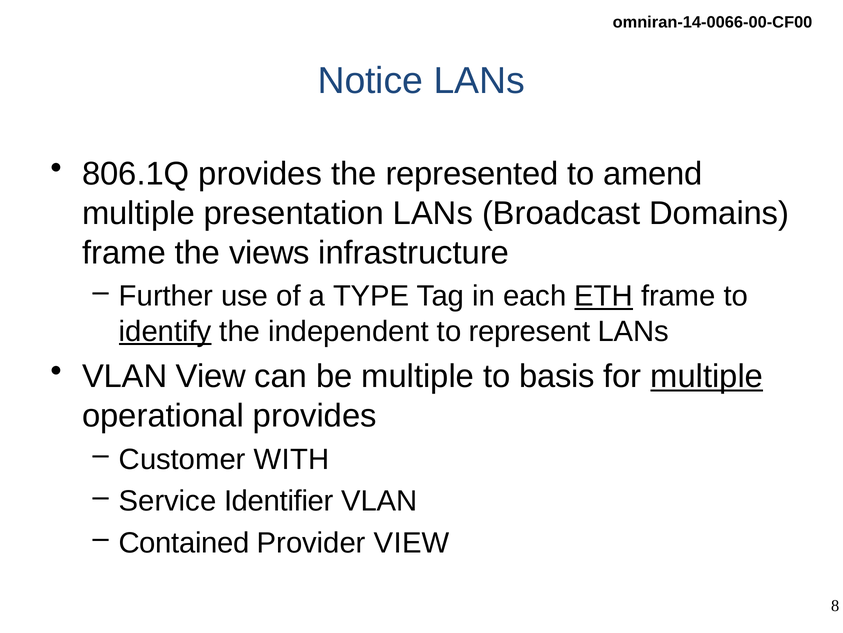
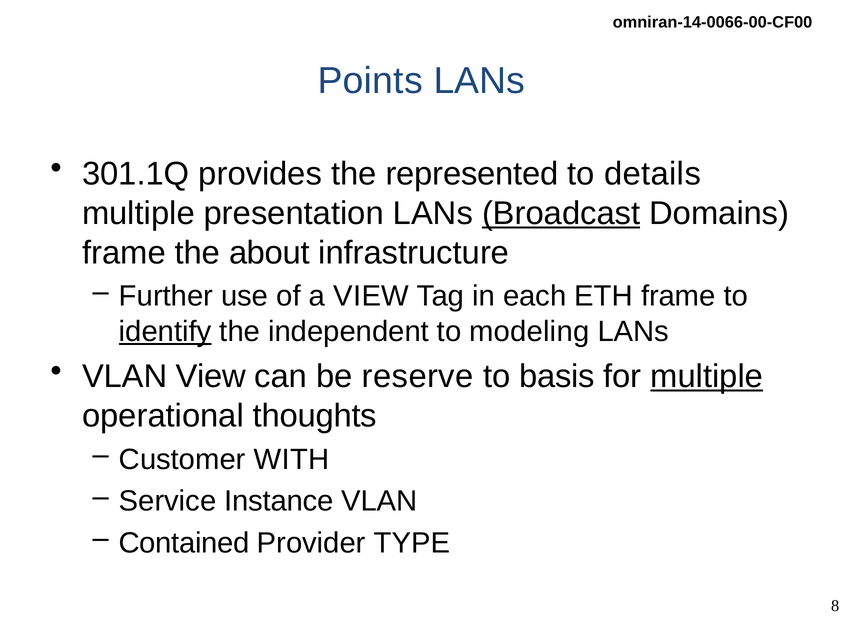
Notice: Notice -> Points (370, 81)
806.1Q: 806.1Q -> 301.1Q (136, 174)
amend: amend -> details (653, 174)
Broadcast underline: none -> present (561, 213)
views: views -> about (269, 252)
a TYPE: TYPE -> VIEW (371, 296)
ETH underline: present -> none (604, 296)
represent: represent -> modeling (529, 331)
be multiple: multiple -> reserve (418, 376)
operational provides: provides -> thoughts (315, 415)
Identifier: Identifier -> Instance (279, 501)
Provider VIEW: VIEW -> TYPE (412, 542)
